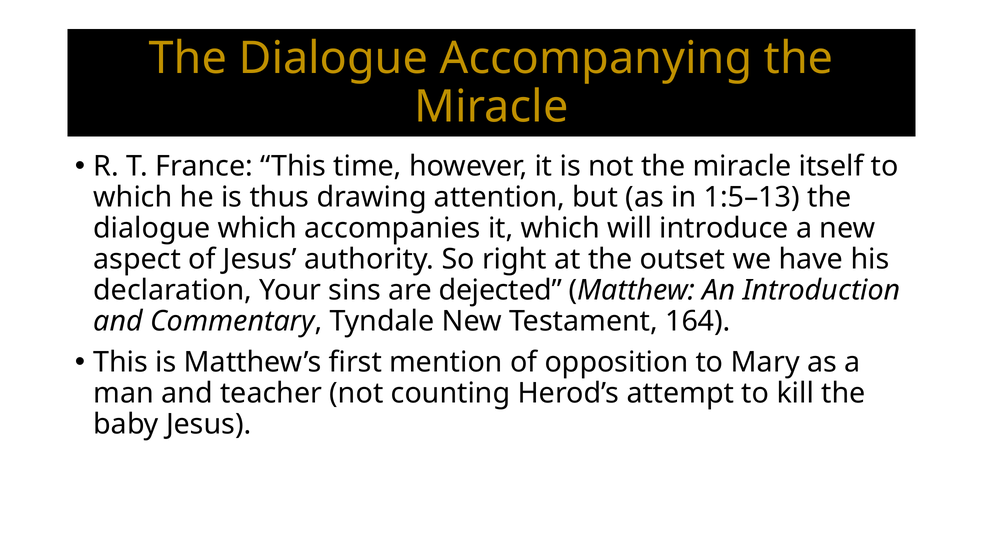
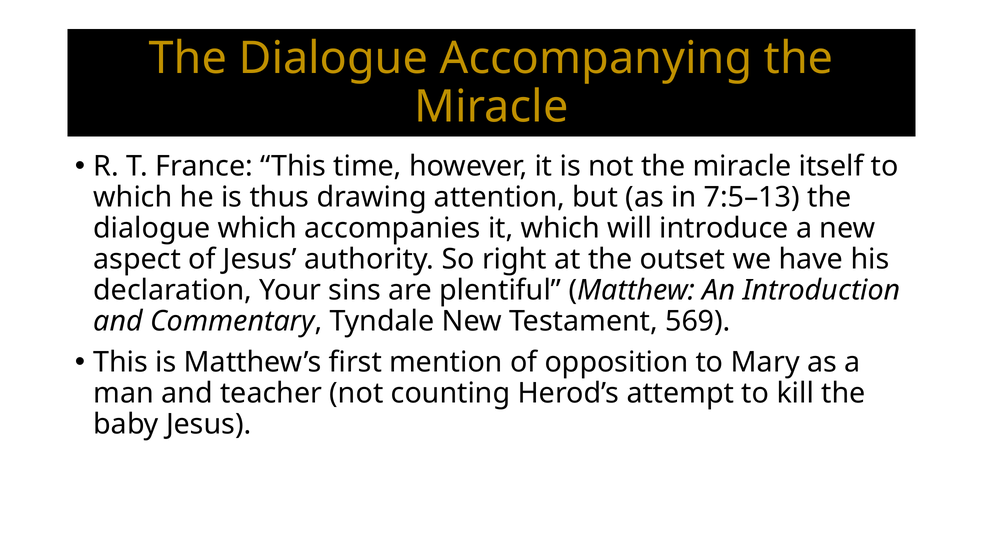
1:5–13: 1:5–13 -> 7:5–13 (752, 197)
dejected: dejected -> plentiful (500, 290)
164: 164 -> 569 (698, 321)
